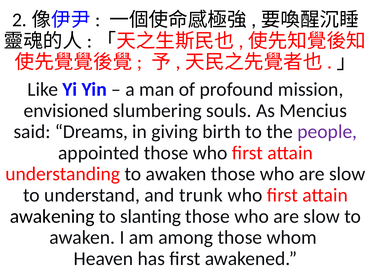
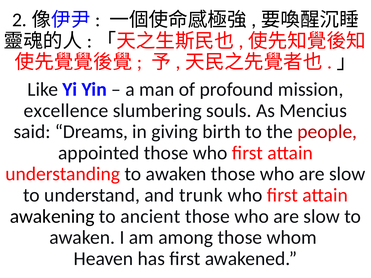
envisioned: envisioned -> excellence (66, 111)
people colour: purple -> red (327, 132)
slanting: slanting -> ancient (150, 216)
